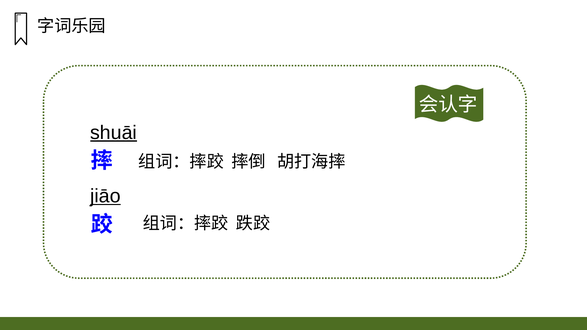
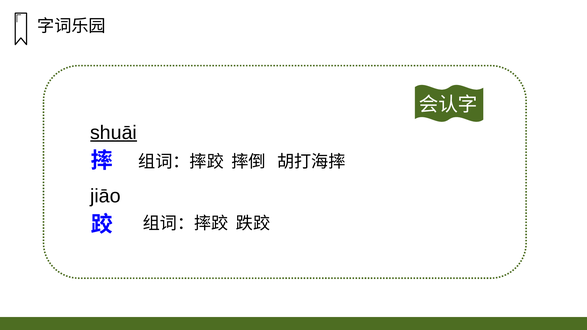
jiāo underline: present -> none (105, 196)
